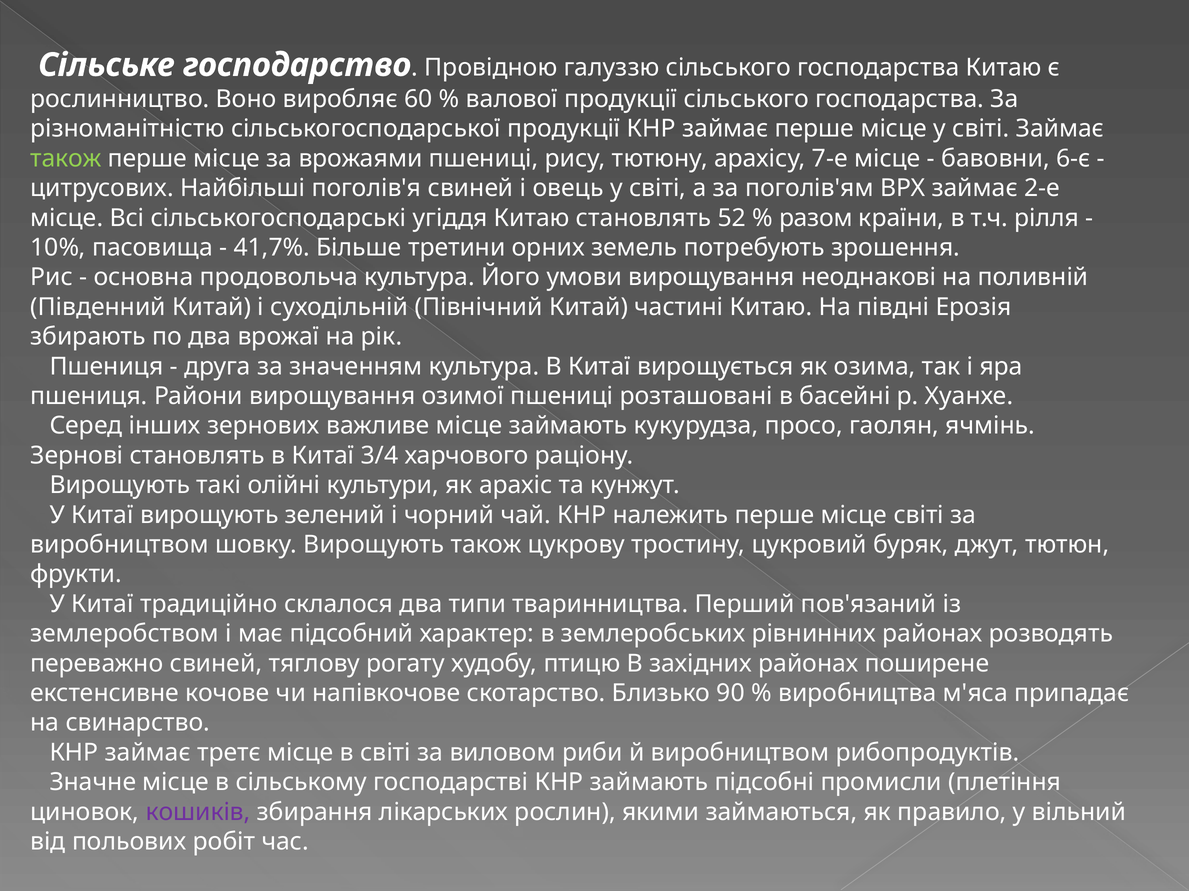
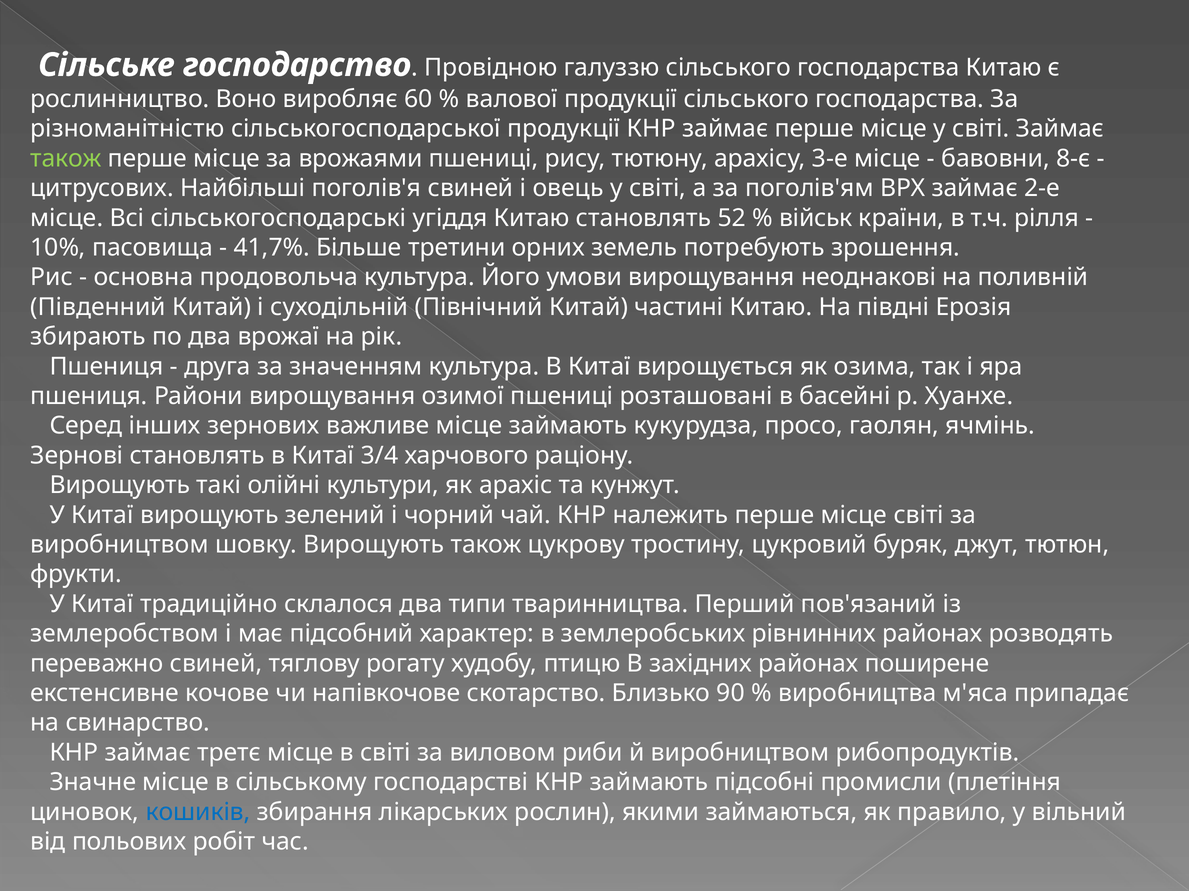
7-е: 7-е -> 3-е (830, 159)
6-є: 6-є -> 8-є (1073, 159)
разом: разом -> військ (816, 218)
кошиків colour: purple -> blue (198, 813)
